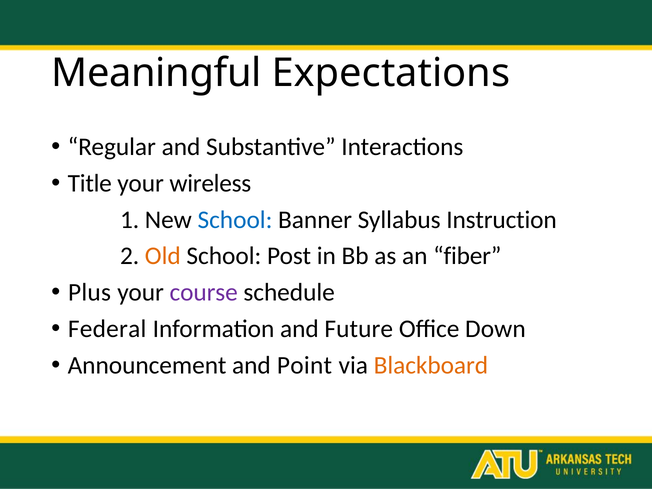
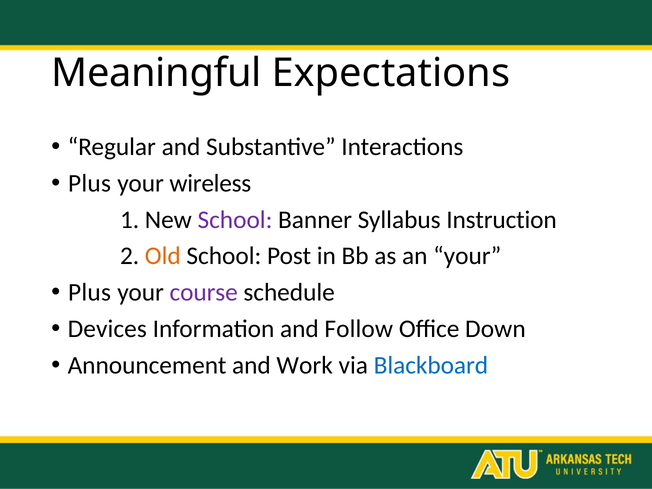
Title: Title -> Plus (90, 183)
School colour: blue -> purple (235, 220)
an fiber: fiber -> your (467, 256)
Federal: Federal -> Devices (107, 329)
Future: Future -> Follow (359, 329)
Point: Point -> Work (305, 365)
Blackboard colour: orange -> blue (431, 365)
